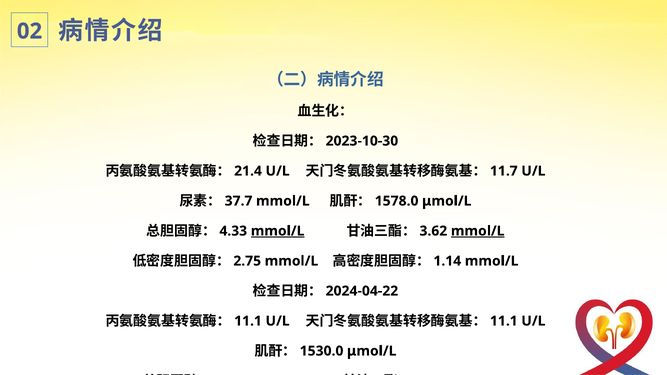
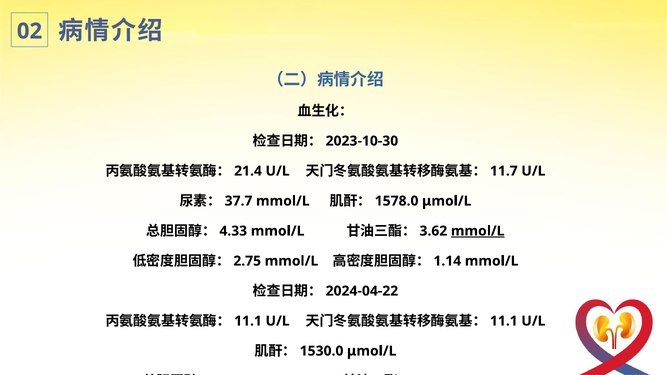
mmol/L underline: present -> none (278, 231)
